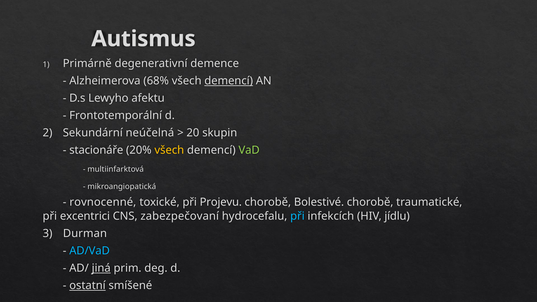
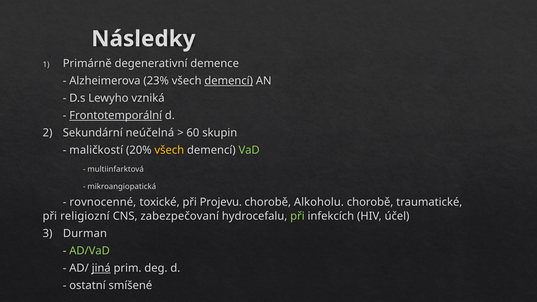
Autismus: Autismus -> Následky (143, 39)
68%: 68% -> 23% (156, 81)
afektu: afektu -> vzniká (148, 98)
Frontotemporální underline: none -> present (116, 116)
20: 20 -> 60 (193, 133)
stacionáře: stacionáře -> maličkostí (96, 150)
Bolestivé: Bolestivé -> Alkoholu (319, 202)
excentrici: excentrici -> religiozní (85, 216)
při colour: light blue -> light green (297, 216)
jídlu: jídlu -> účel (397, 216)
AD/VaD colour: light blue -> light green (90, 251)
ostatní underline: present -> none (87, 286)
